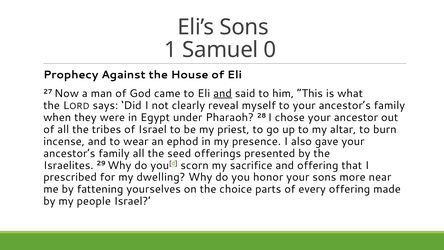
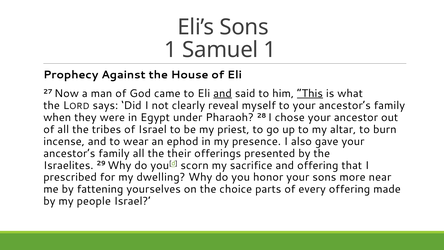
Samuel 0: 0 -> 1 (270, 50)
This underline: none -> present (310, 93)
seed: seed -> their (179, 153)
